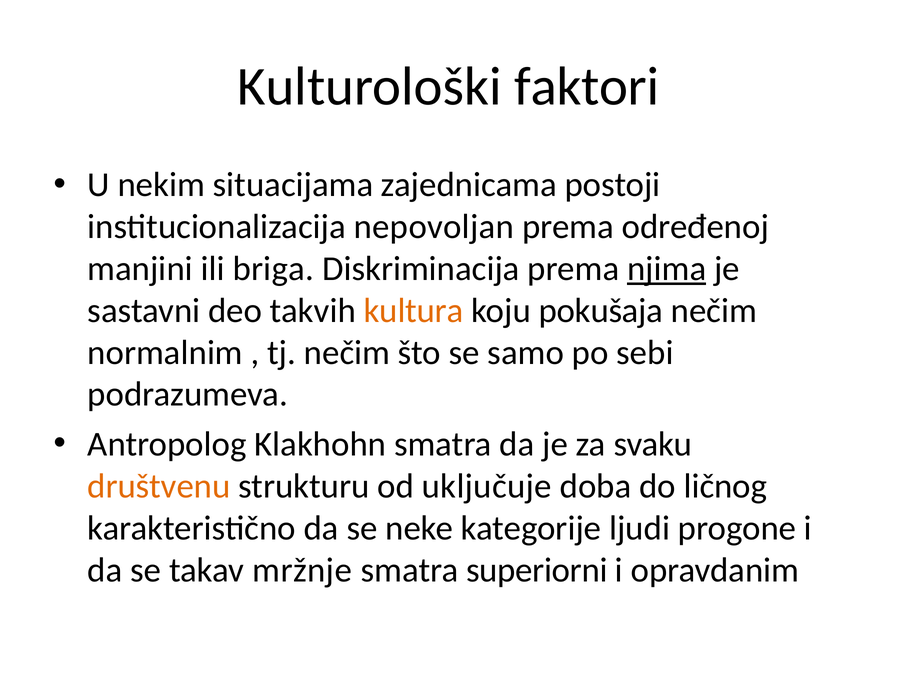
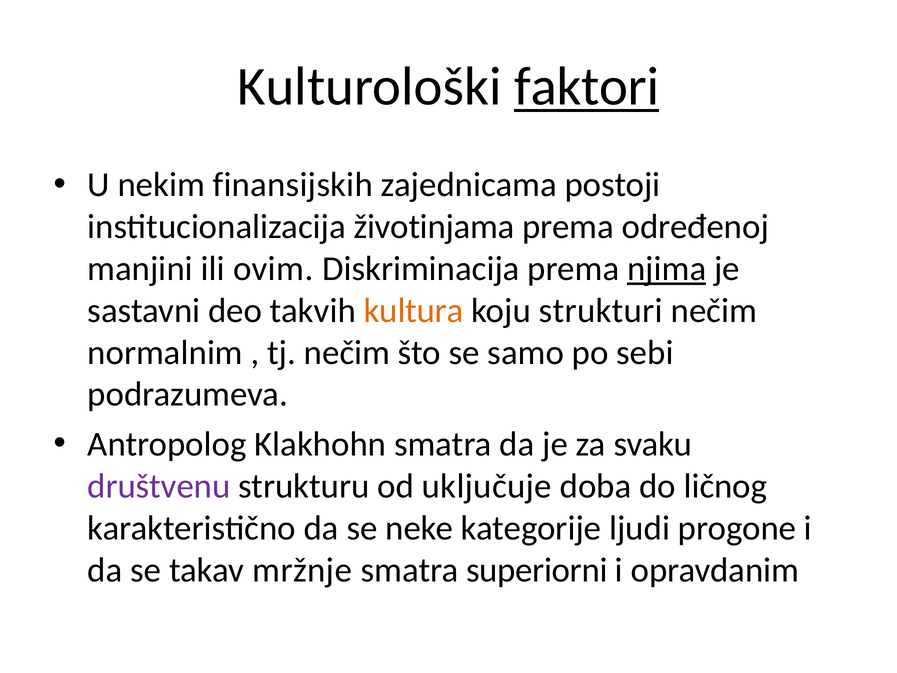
faktori underline: none -> present (587, 87)
situacijama: situacijama -> finansijskih (293, 185)
nepovoljan: nepovoljan -> životinjama (434, 227)
briga: briga -> ovim (273, 269)
pokušaja: pokušaja -> strukturi (601, 310)
društvenu colour: orange -> purple (159, 486)
